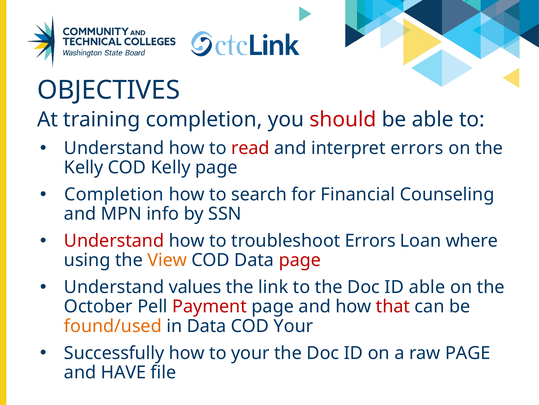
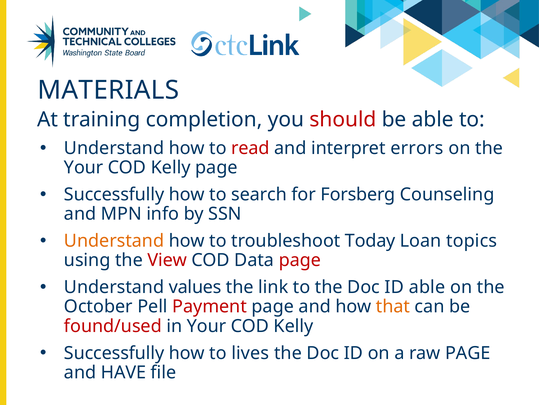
OBJECTIVES: OBJECTIVES -> MATERIALS (108, 90)
Kelly: Kelly -> Your (84, 167)
Completion: Completion -> Successfully (114, 194)
Financial: Financial -> Forsberg (358, 194)
Understand colour: red -> orange (114, 240)
troubleshoot Errors: Errors -> Today (370, 240)
where: where -> topics (472, 240)
View colour: orange -> red (167, 260)
that colour: red -> orange (393, 306)
found/used colour: orange -> red (113, 326)
in Data: Data -> Your (207, 326)
Your: Your -> Kelly (293, 326)
to your: your -> lives (250, 352)
